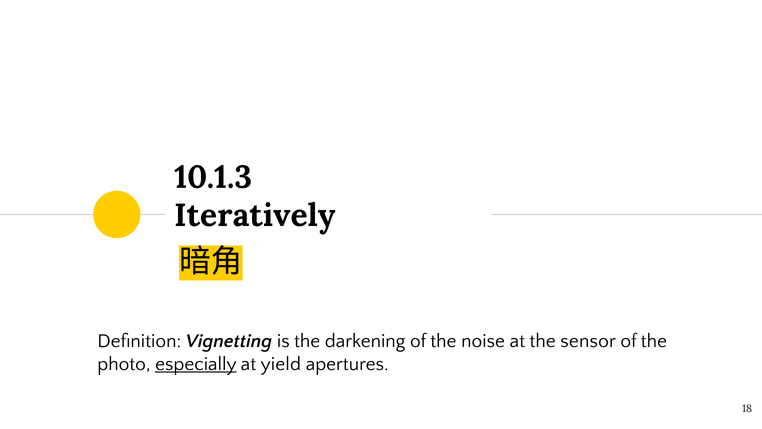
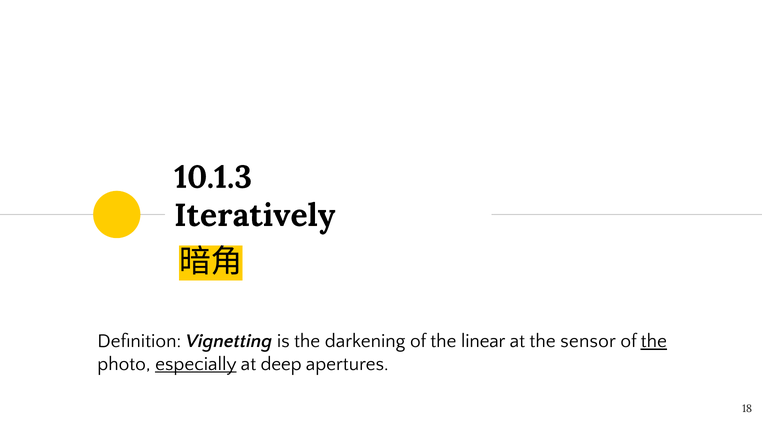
noise: noise -> linear (483, 341)
the underline: none -> present (654, 341)
yield: yield -> deep (281, 364)
